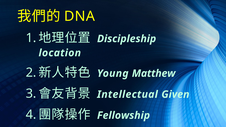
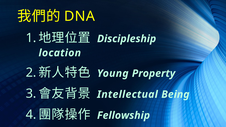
Matthew: Matthew -> Property (154, 73)
Given: Given -> Being (175, 94)
